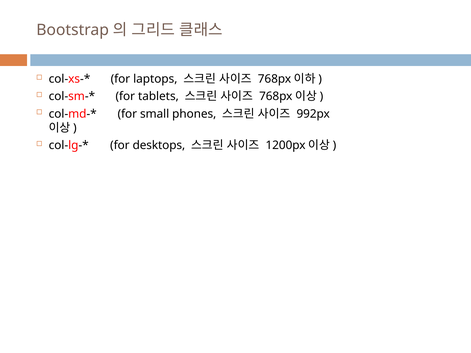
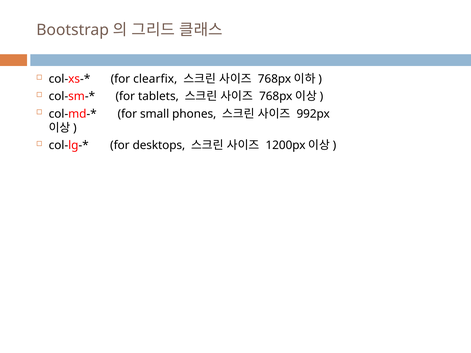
laptops: laptops -> clearfix (155, 79)
